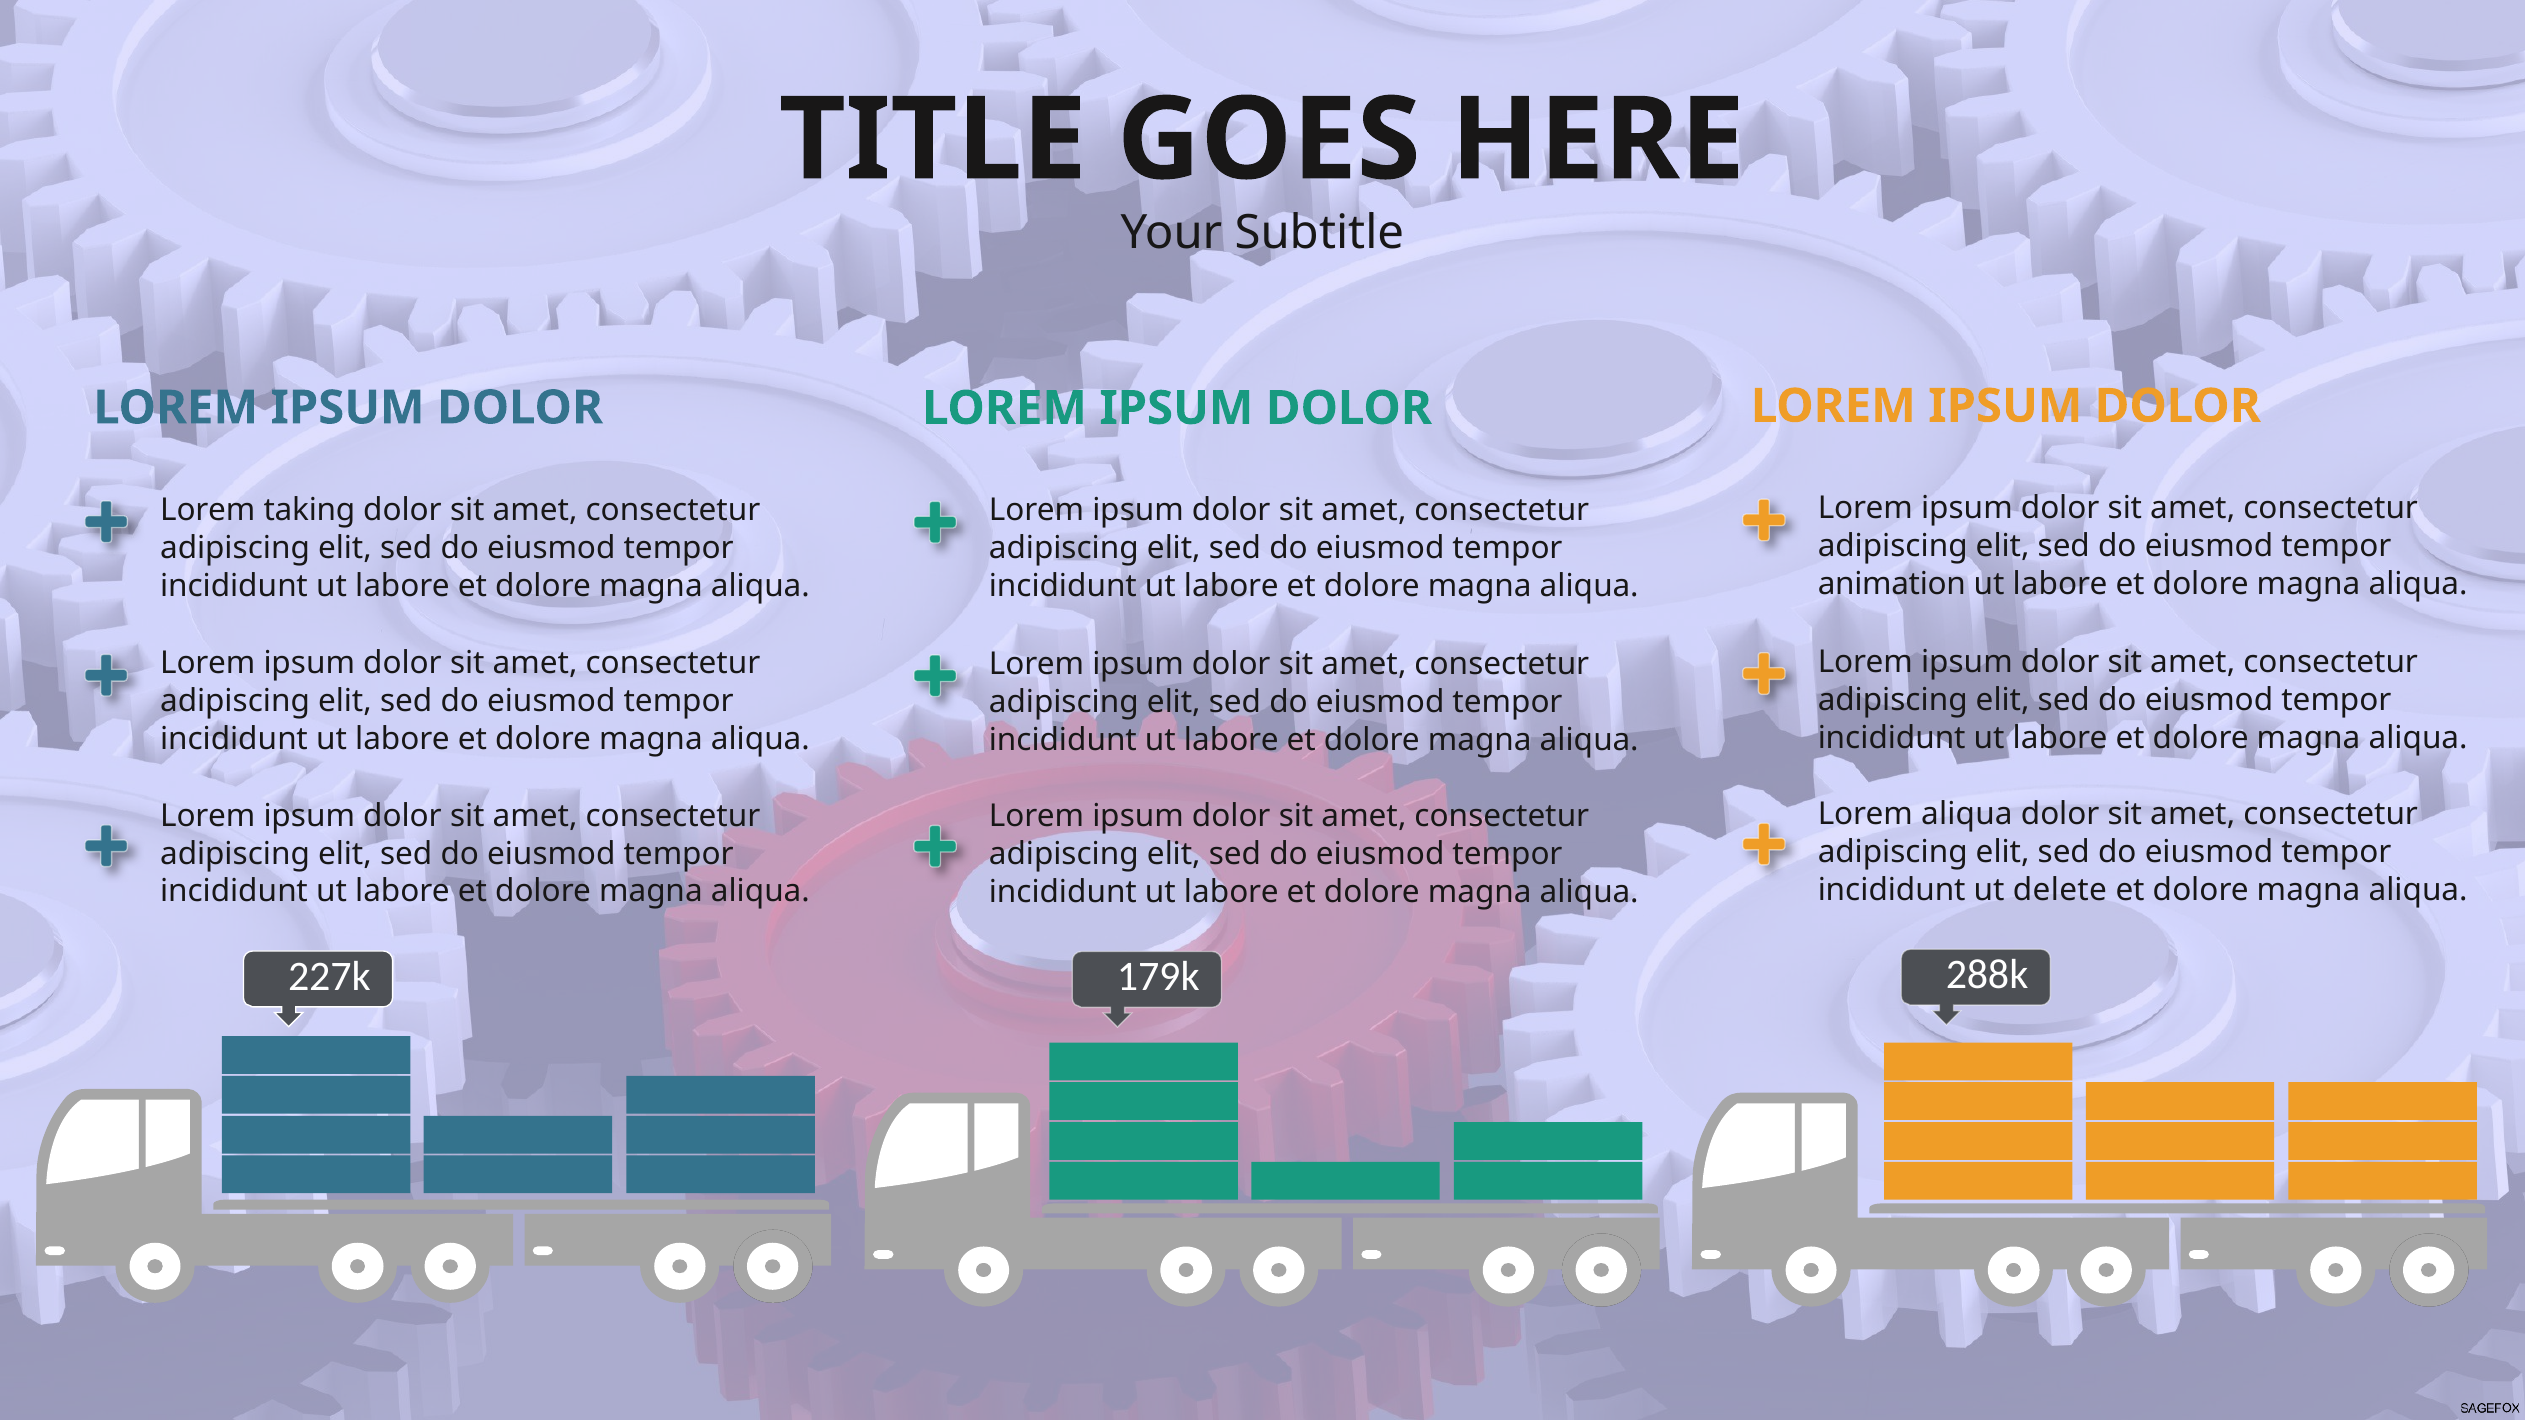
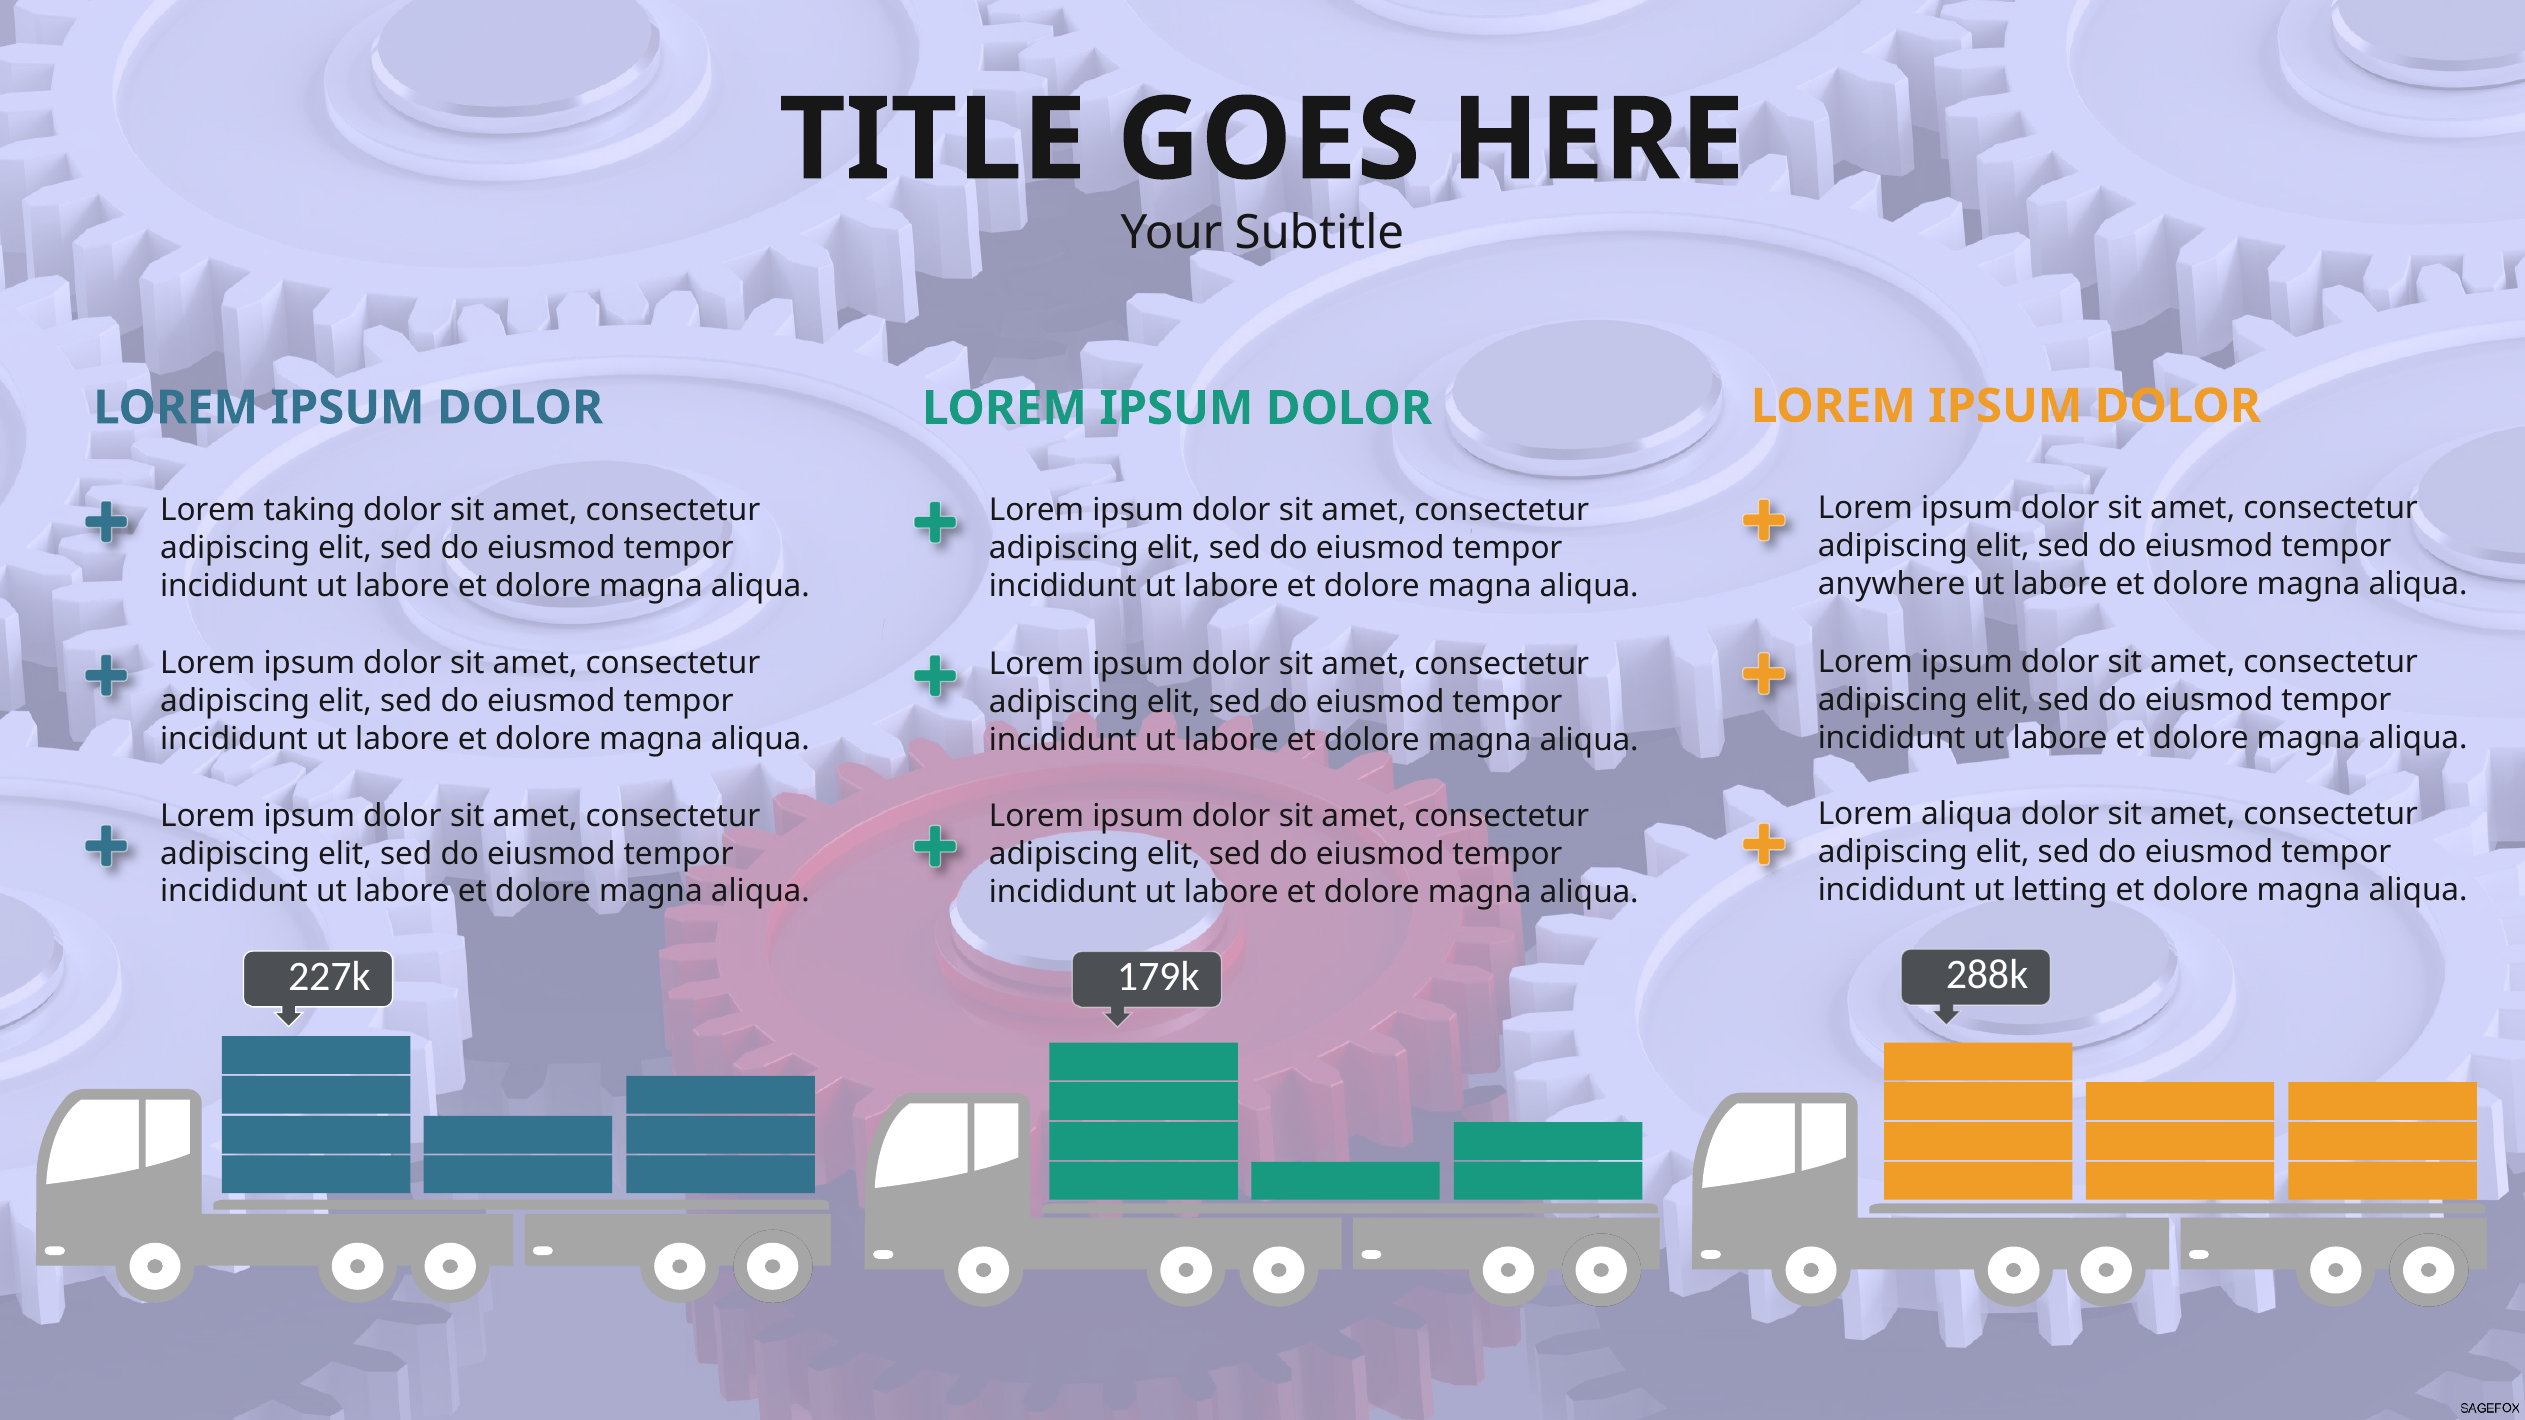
animation: animation -> anywhere (1892, 584)
delete: delete -> letting (2060, 890)
